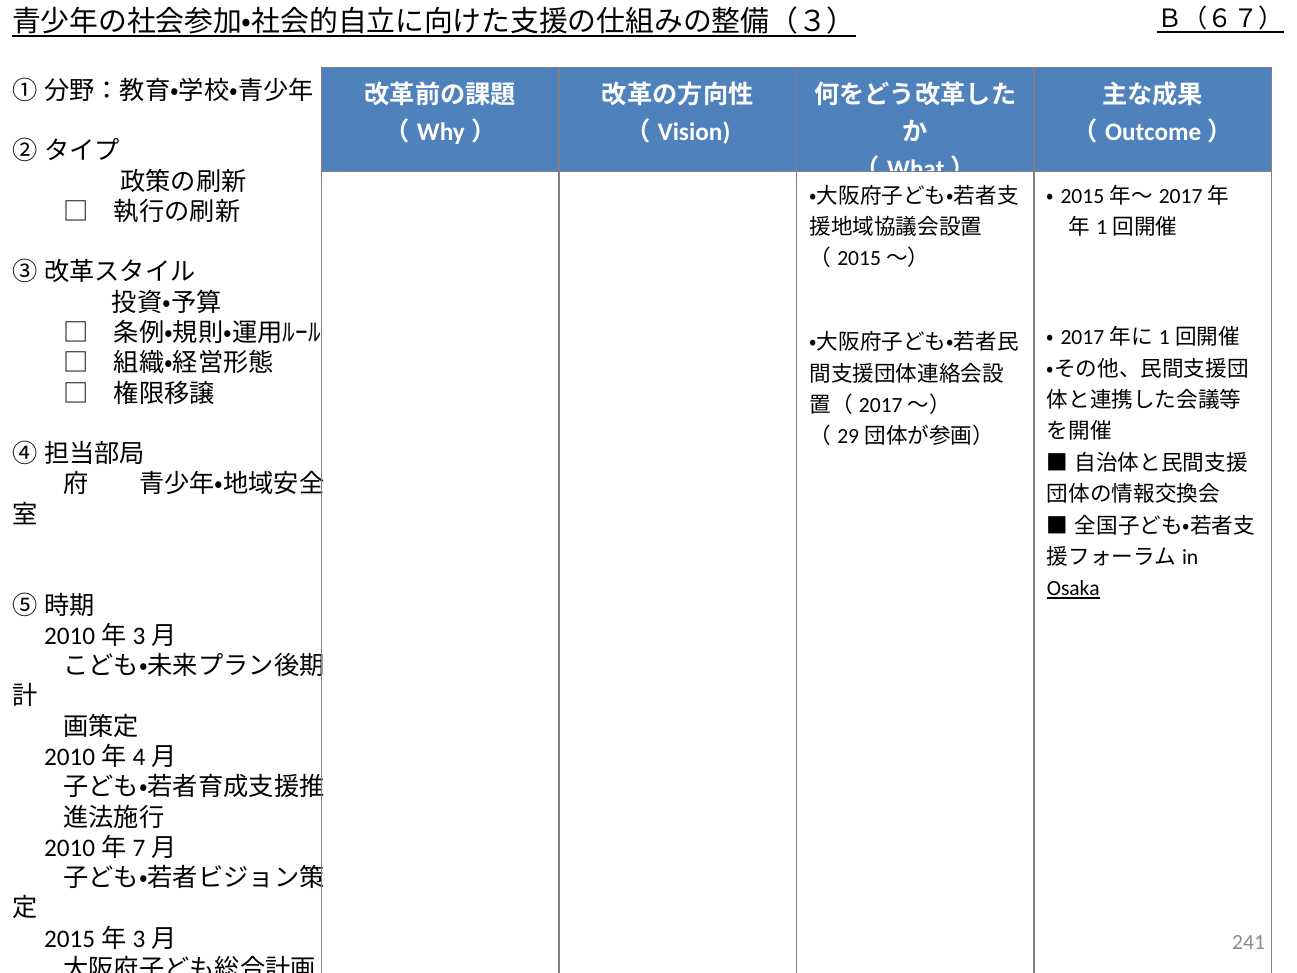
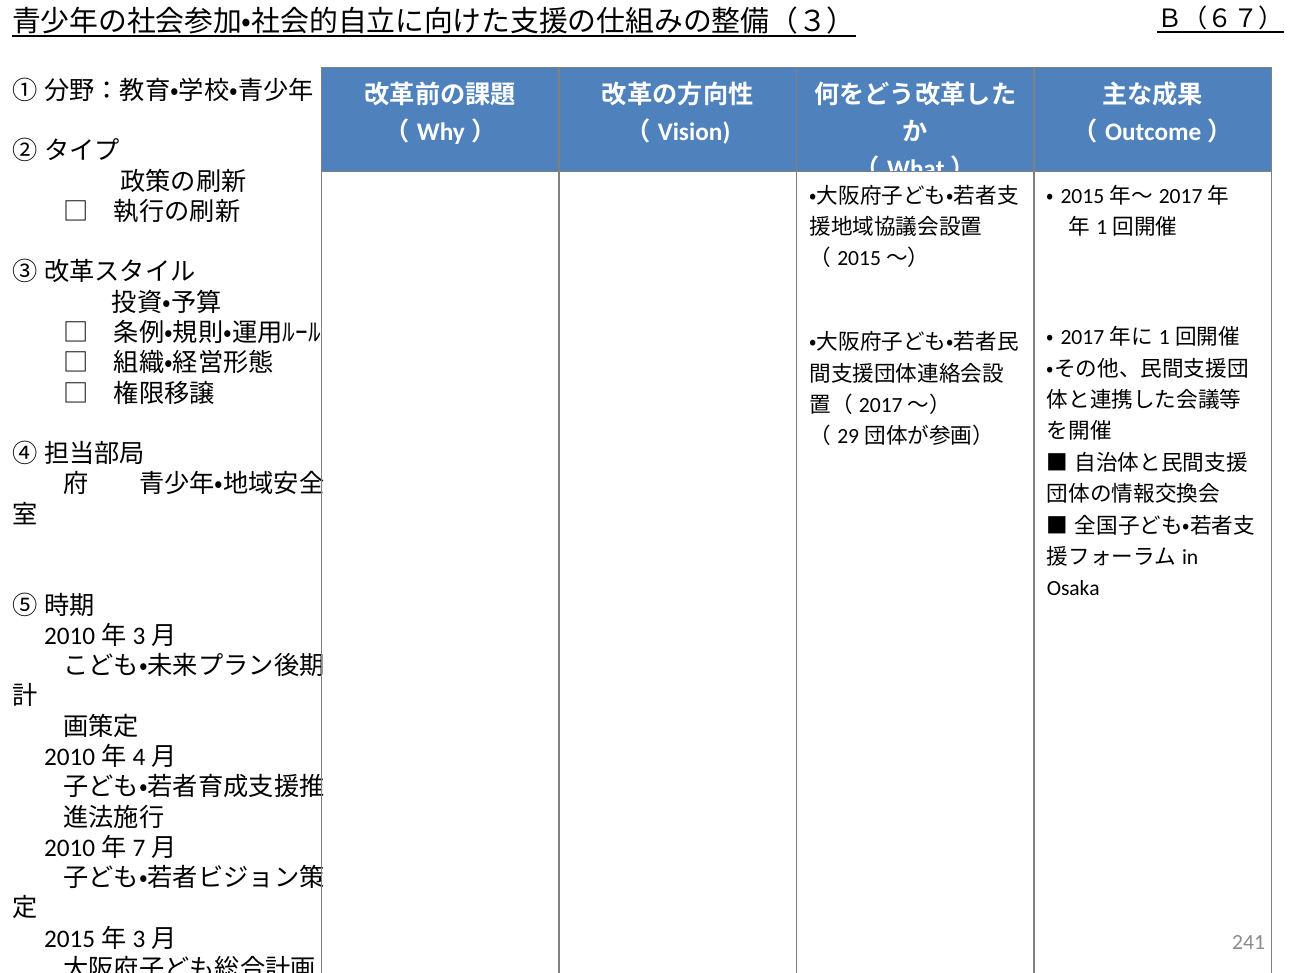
Osaka underline: present -> none (1073, 588)
